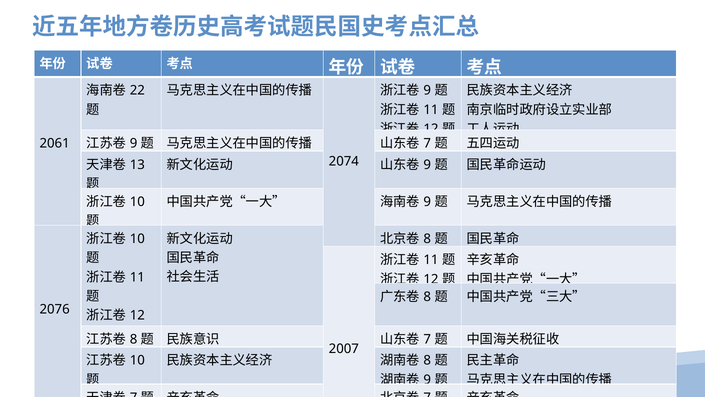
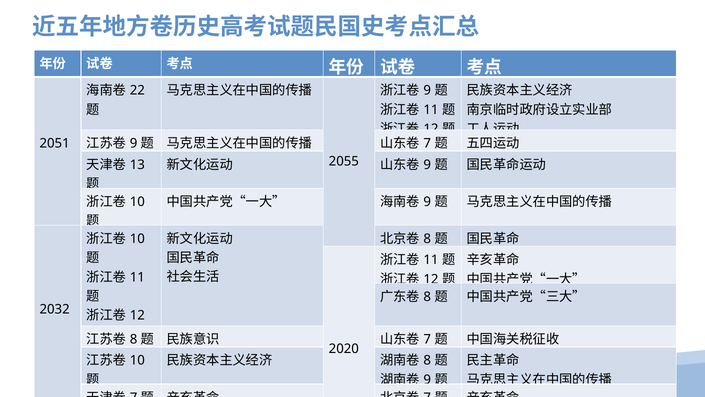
2061: 2061 -> 2051 (55, 143)
2074: 2074 -> 2055 (344, 161)
2076: 2076 -> 2032 (55, 309)
2007: 2007 -> 2020 (344, 348)
